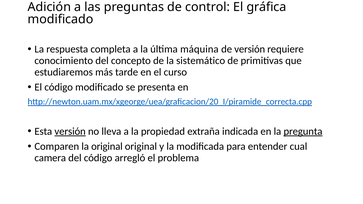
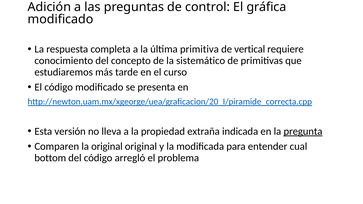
máquina: máquina -> primitiva (199, 49)
de versión: versión -> vertical (250, 49)
versión underline: present -> none (70, 131)
camera: camera -> bottom (50, 158)
